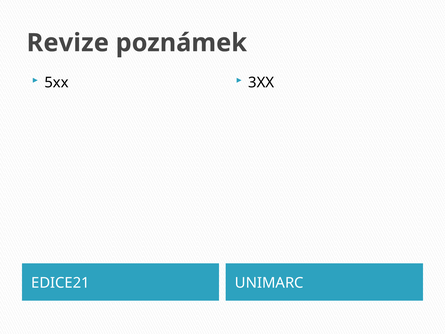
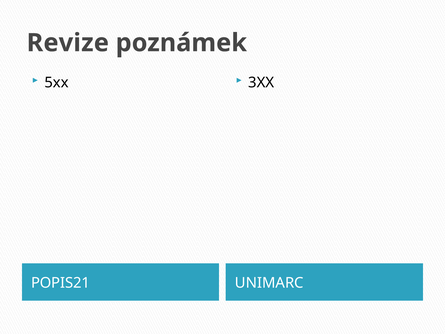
EDICE21: EDICE21 -> POPIS21 (60, 283)
